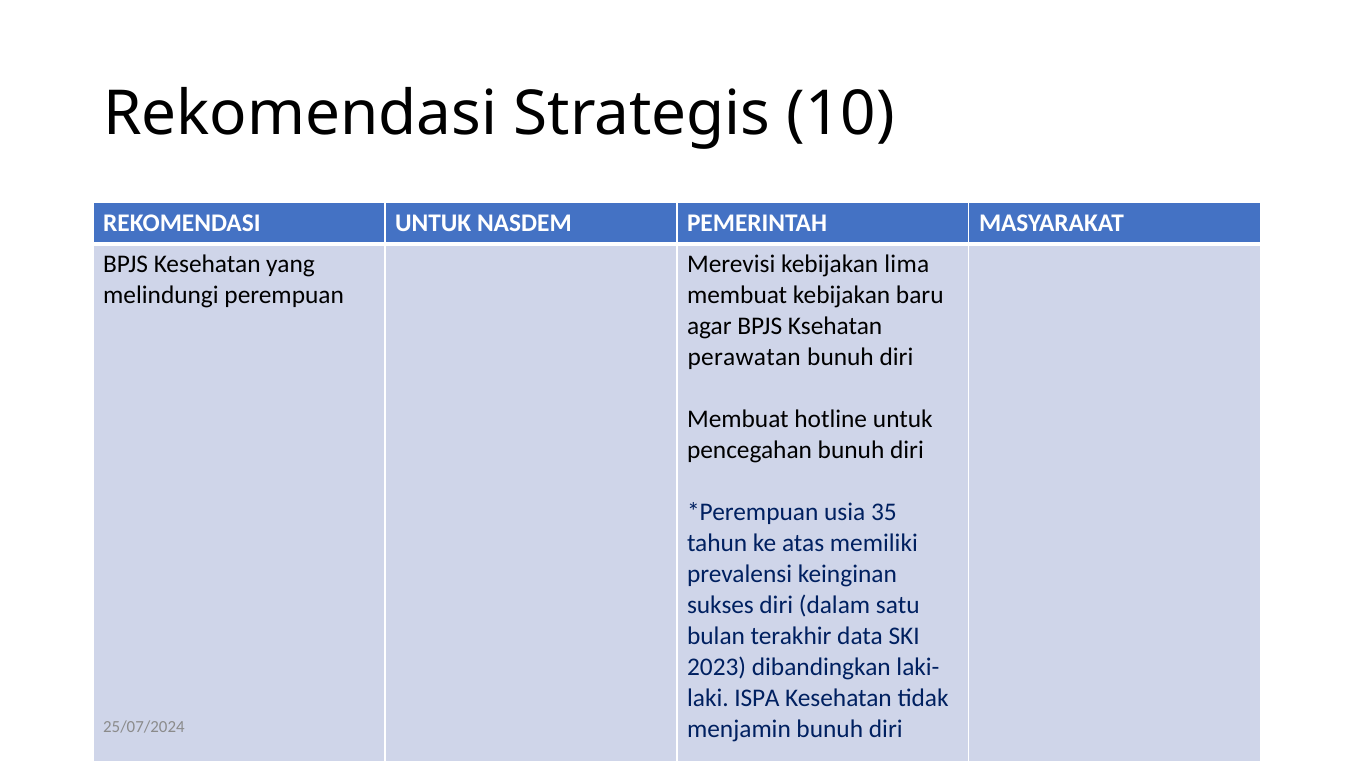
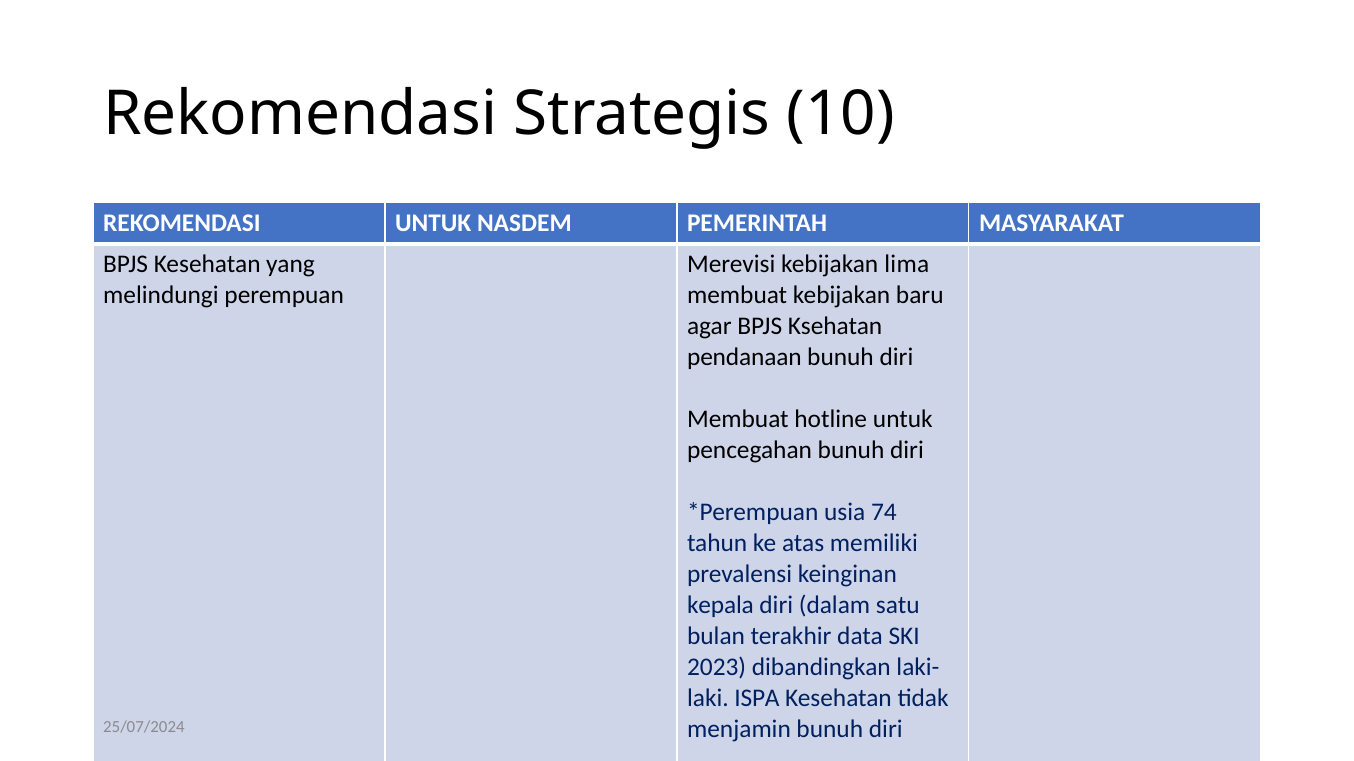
perawatan: perawatan -> pendanaan (744, 358)
35: 35 -> 74 (884, 513)
sukses: sukses -> kepala (720, 606)
